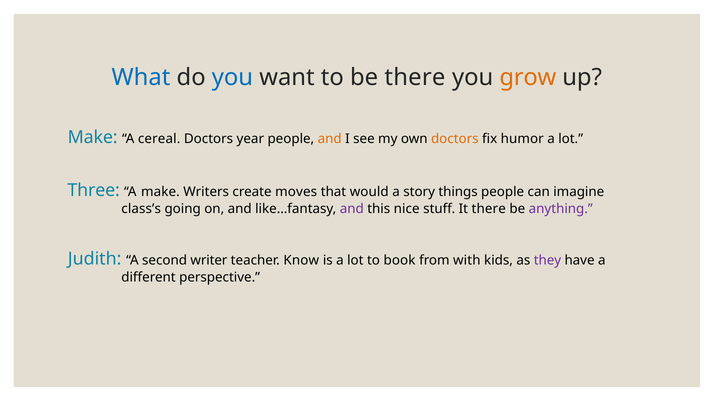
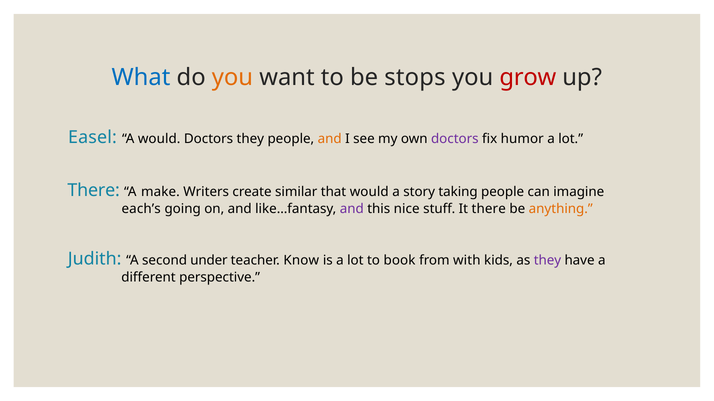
you colour: blue -> orange (232, 78)
be there: there -> stops (415, 78)
grow colour: orange -> red (528, 78)
Make: Make -> Easel (92, 138)
A cereal: cereal -> would (159, 139)
Doctors year: year -> they (250, 139)
doctors colour: orange -> purple (455, 139)
Three: Three -> There (94, 191)
moves: moves -> similar (296, 192)
things: things -> taking (458, 192)
class’s: class’s -> each’s (141, 209)
anything colour: purple -> orange (561, 209)
writer: writer -> under (209, 261)
